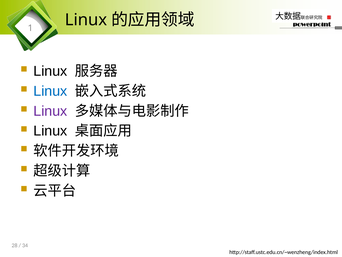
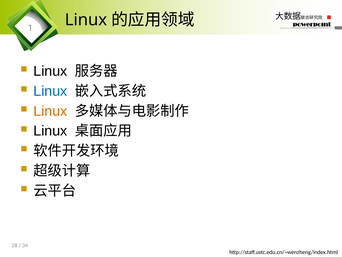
Linux colour: purple -> orange (50, 111)
